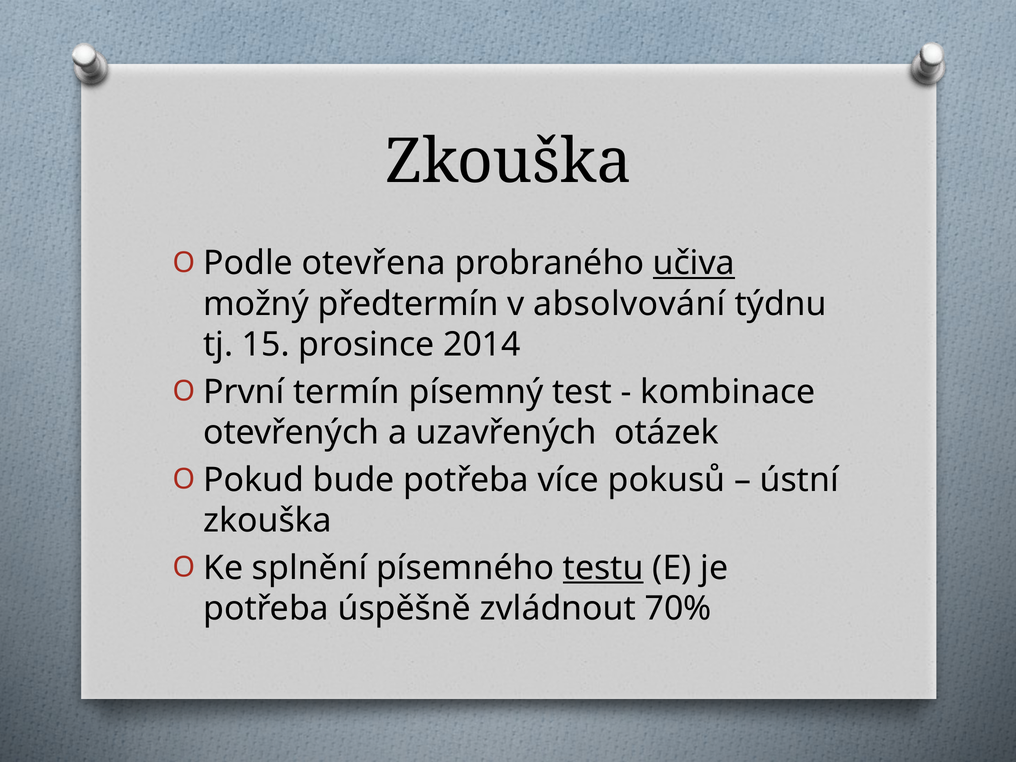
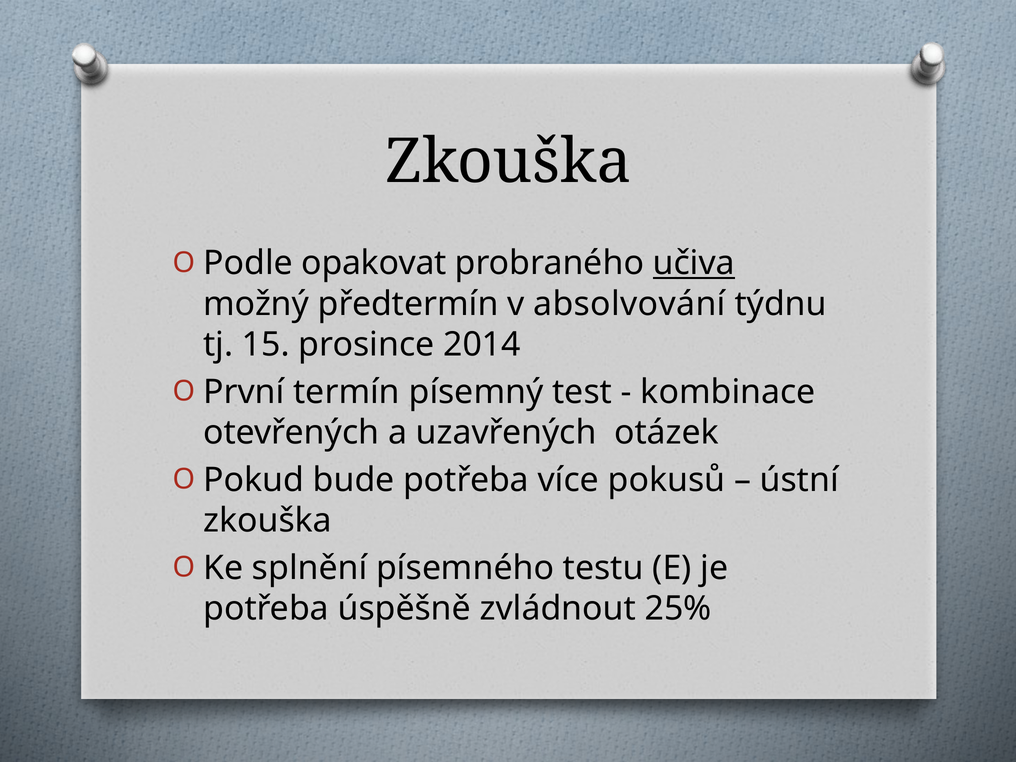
otevřena: otevřena -> opakovat (374, 263)
testu underline: present -> none (603, 568)
70%: 70% -> 25% (678, 609)
